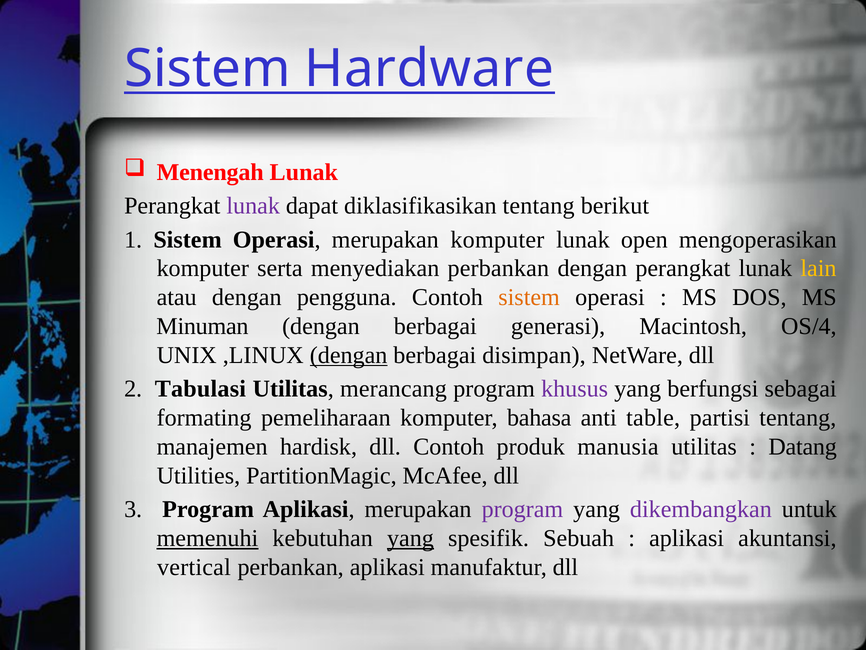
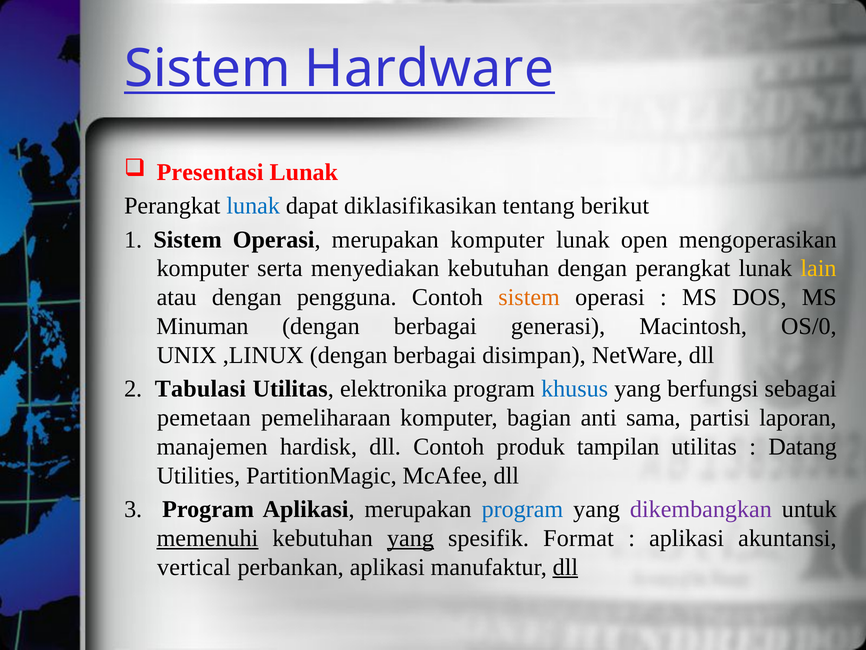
Menengah: Menengah -> Presentasi (210, 172)
lunak colour: purple -> blue (253, 206)
menyediakan perbankan: perbankan -> kebutuhan (498, 268)
OS/4: OS/4 -> OS/0 (809, 326)
dengan underline: present -> none (349, 355)
merancang: merancang -> elektronika (394, 389)
khusus colour: purple -> blue (575, 389)
formating: formating -> pemetaan (204, 417)
bahasa: bahasa -> bagian (539, 417)
table: table -> sama (653, 417)
partisi tentang: tentang -> laporan (798, 417)
manusia: manusia -> tampilan (618, 446)
program colour: purple -> blue (522, 509)
Sebuah: Sebuah -> Format (579, 538)
dll underline: none -> present (565, 567)
